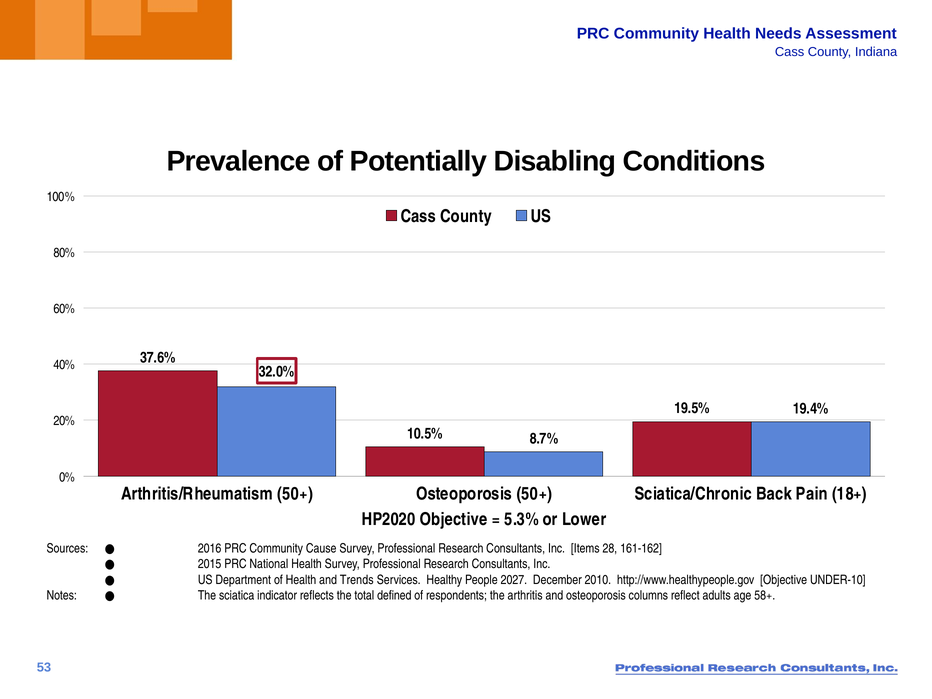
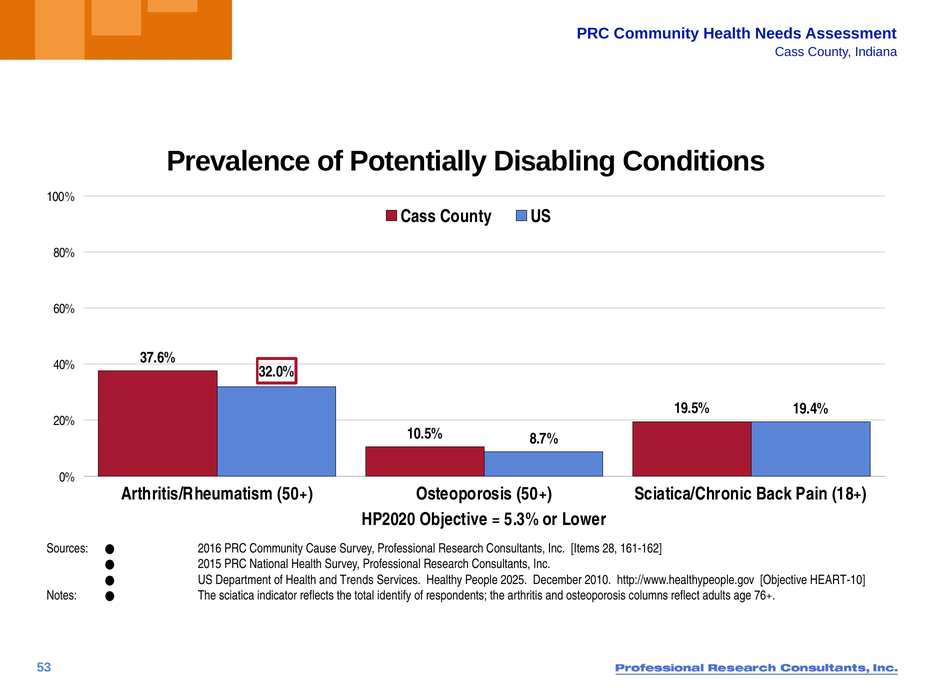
2027: 2027 -> 2025 (514, 580)
UNDER-10: UNDER-10 -> HEART-10 (838, 580)
defined: defined -> identify (394, 595)
58+: 58+ -> 76+ (765, 595)
